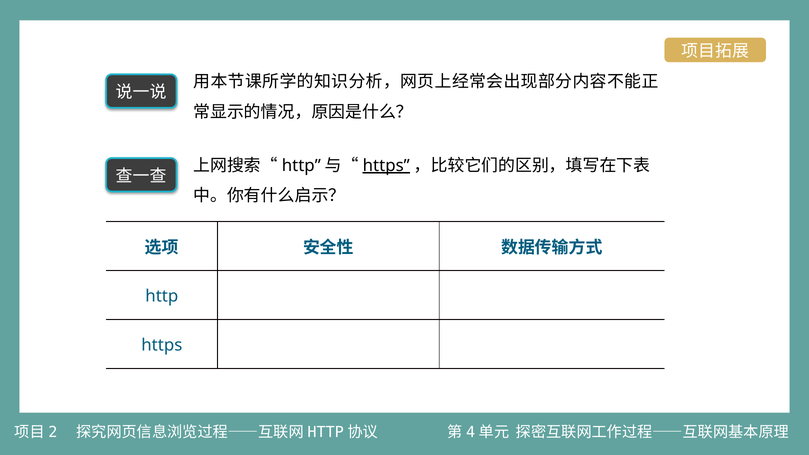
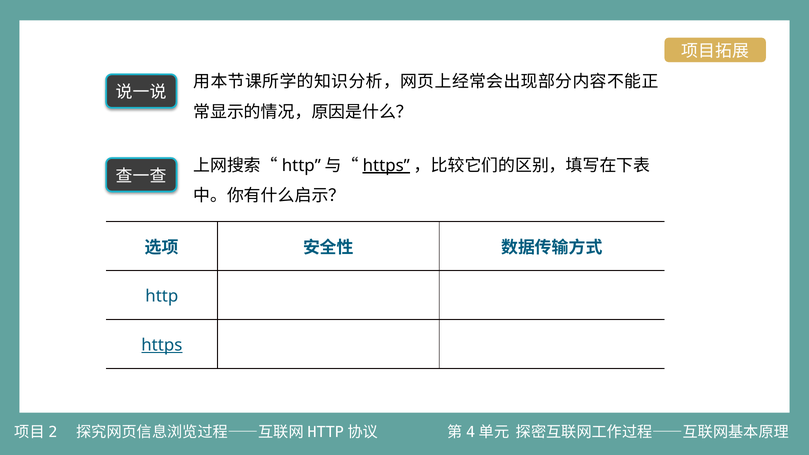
https underline: none -> present (162, 345)
